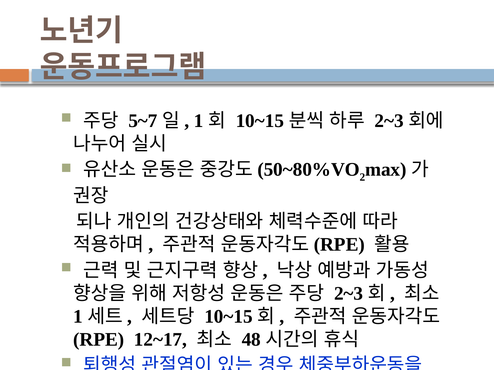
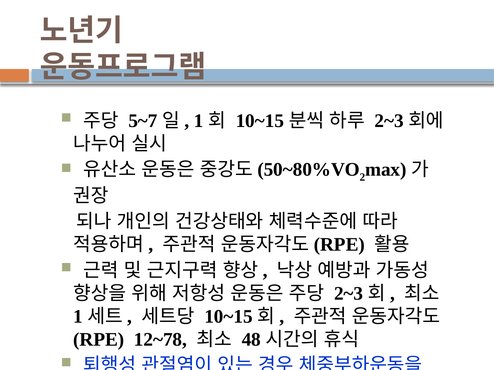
12~17: 12~17 -> 12~78 (160, 340)
